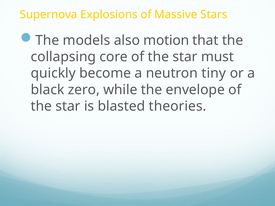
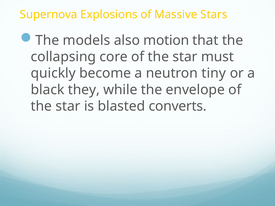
zero: zero -> they (84, 90)
theories: theories -> converts (178, 106)
